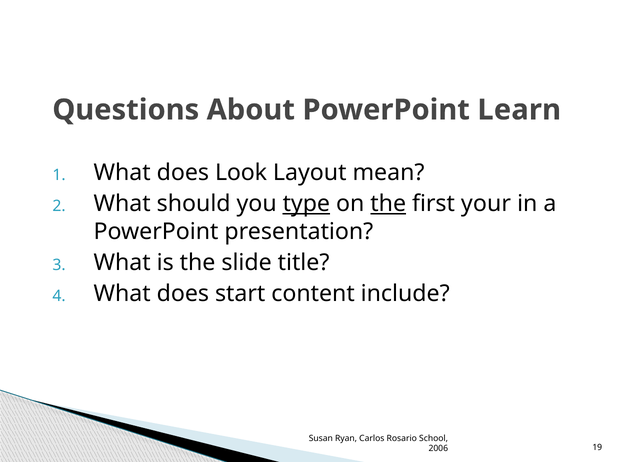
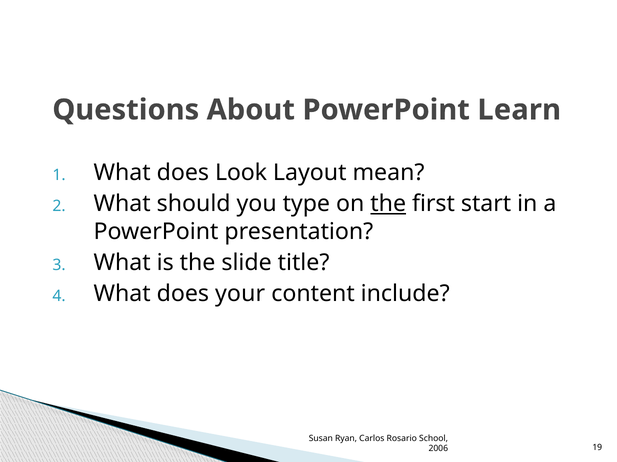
type underline: present -> none (306, 204)
your: your -> start (486, 204)
start: start -> your (240, 294)
